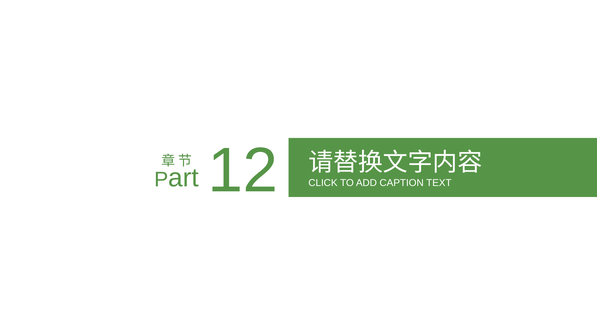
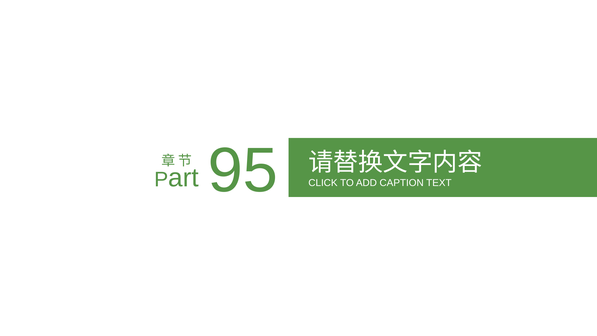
12: 12 -> 95 (243, 171)
